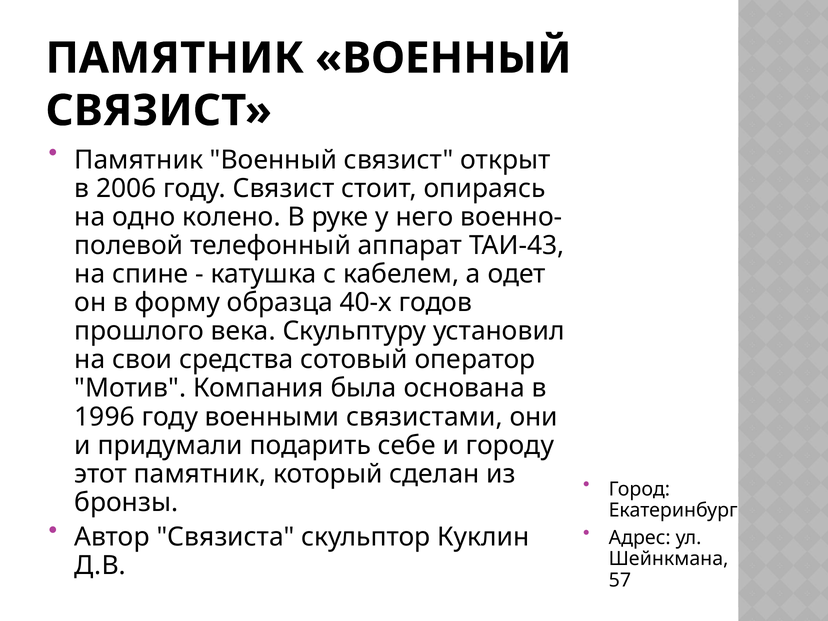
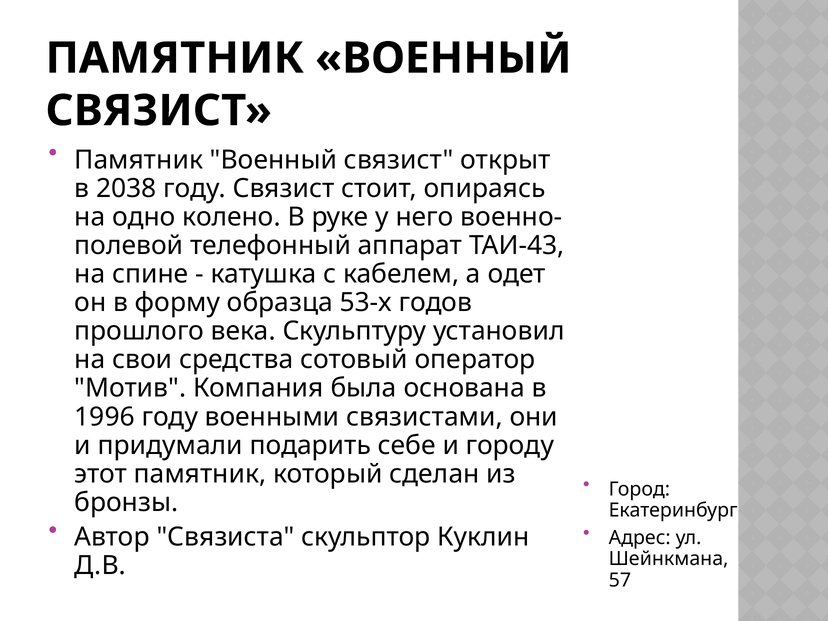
2006: 2006 -> 2038 (126, 188)
40-х: 40-х -> 53-х (366, 303)
